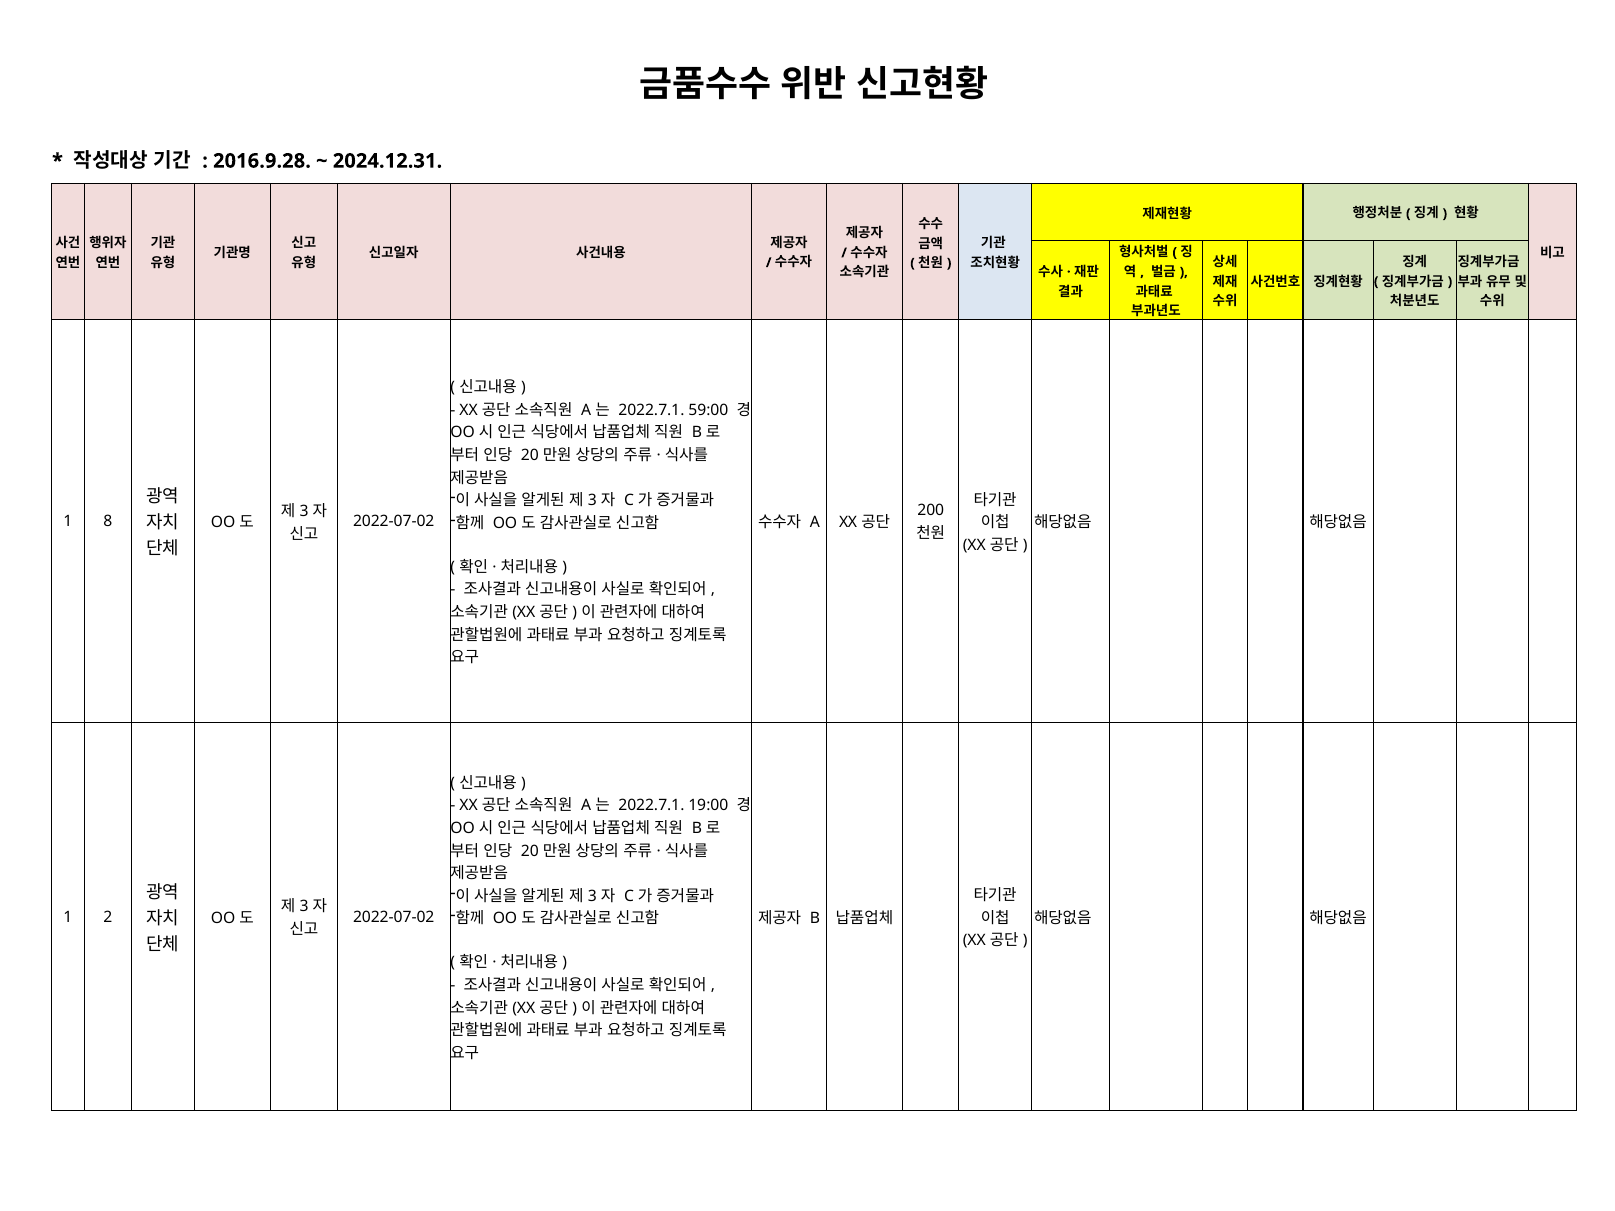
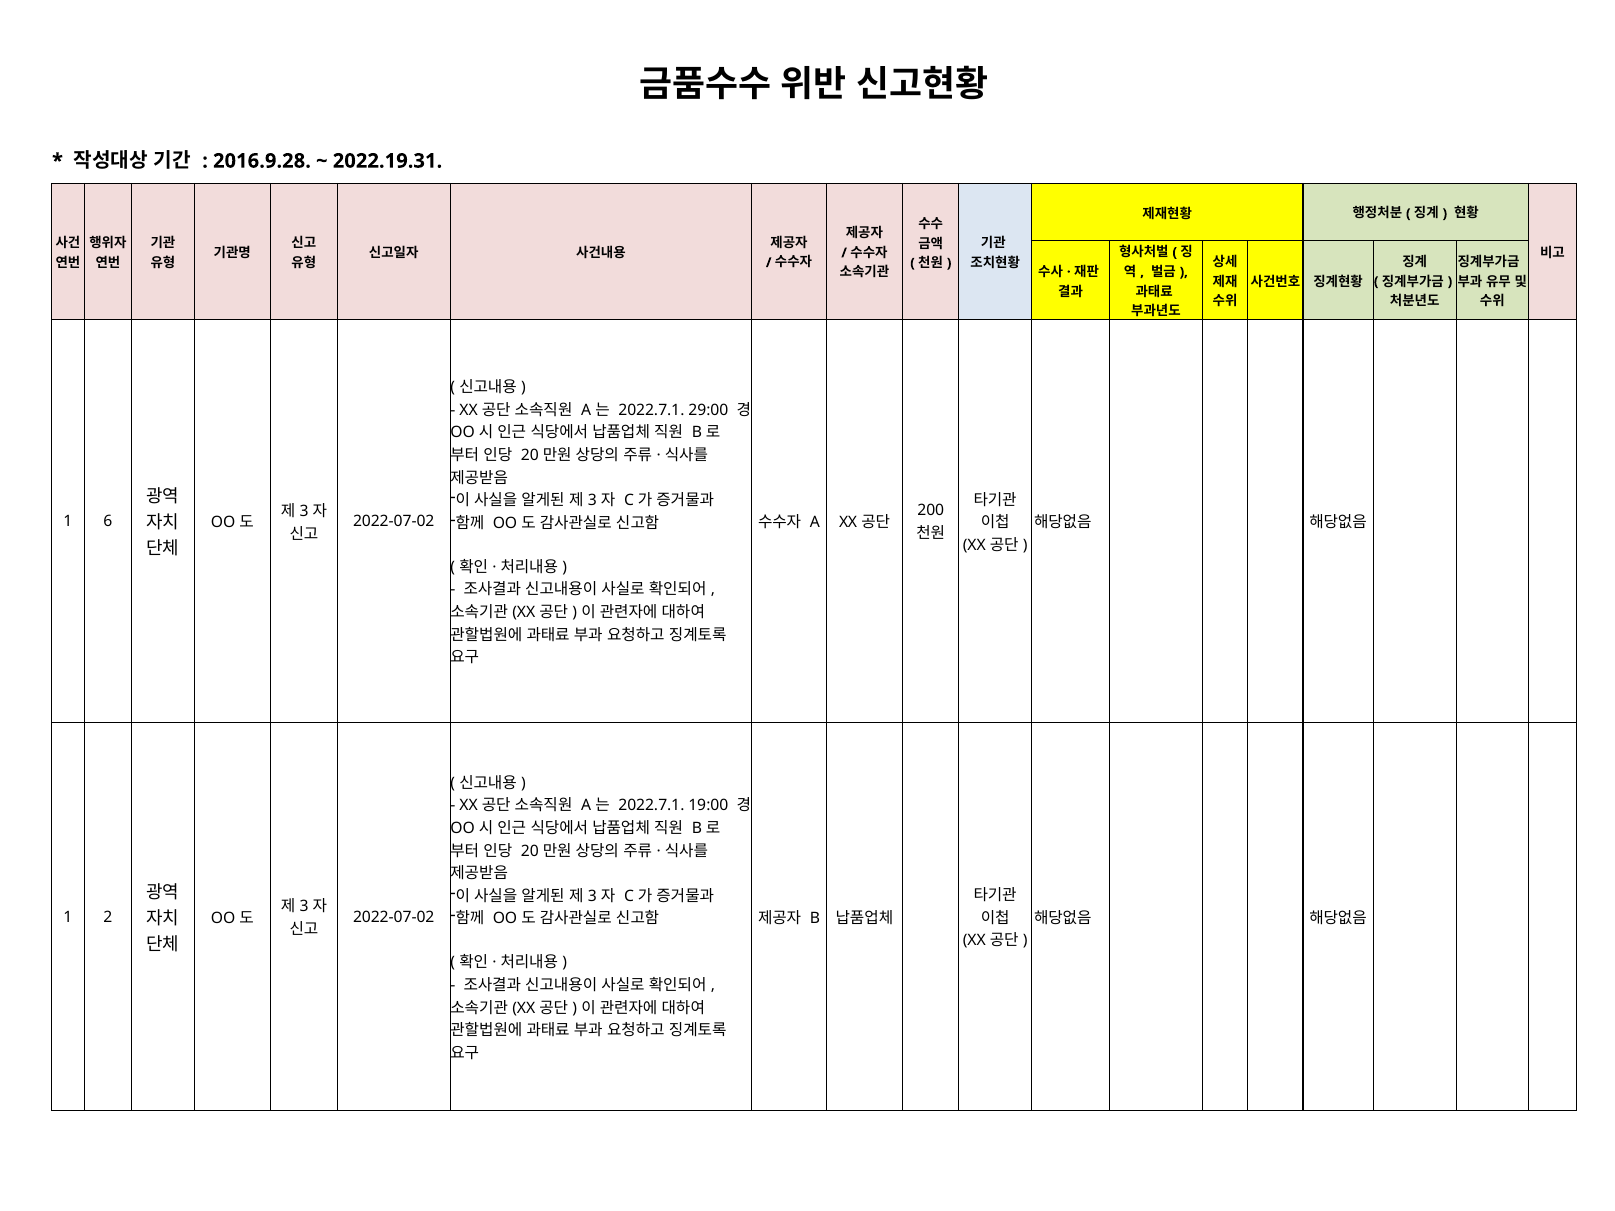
2024.12.31: 2024.12.31 -> 2022.19.31 (387, 161)
59:00: 59:00 -> 29:00 (708, 410)
8: 8 -> 6 (108, 522)
